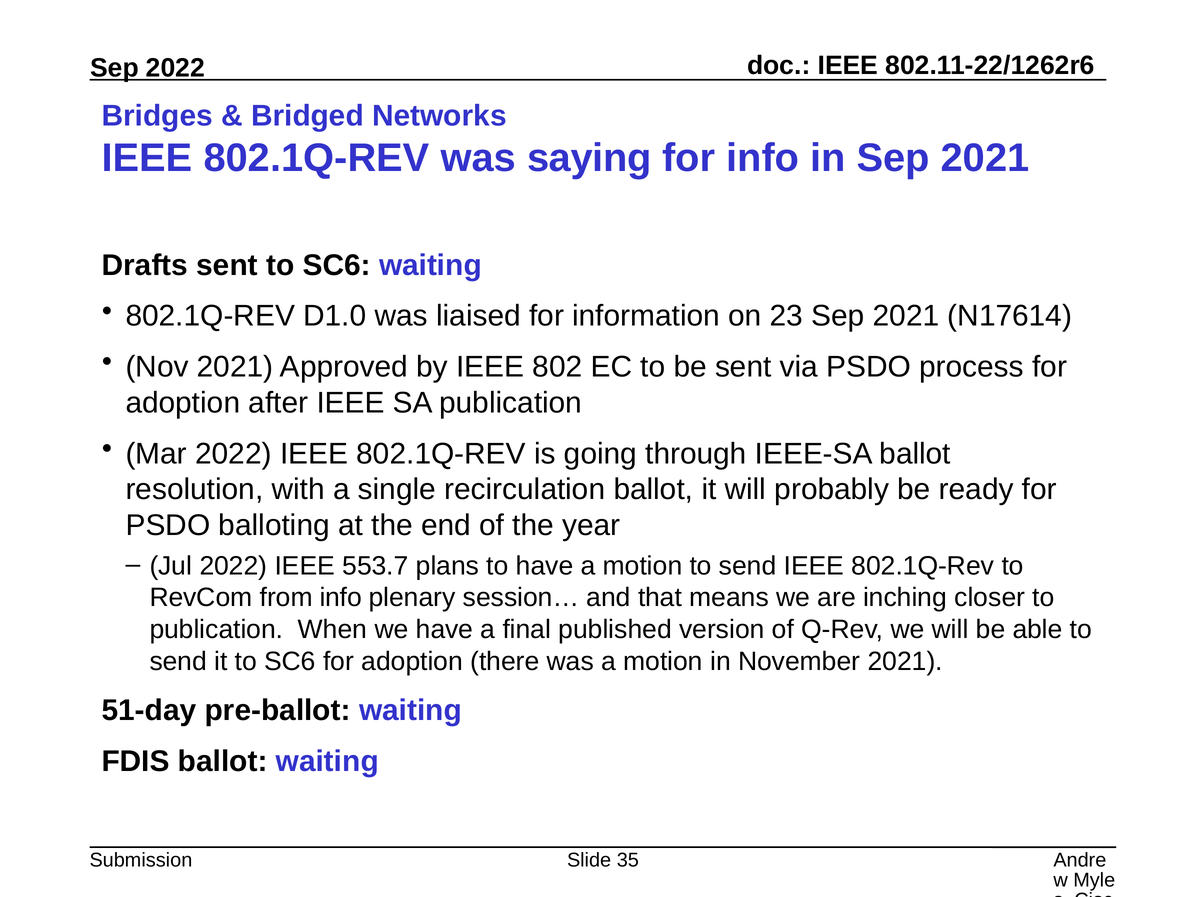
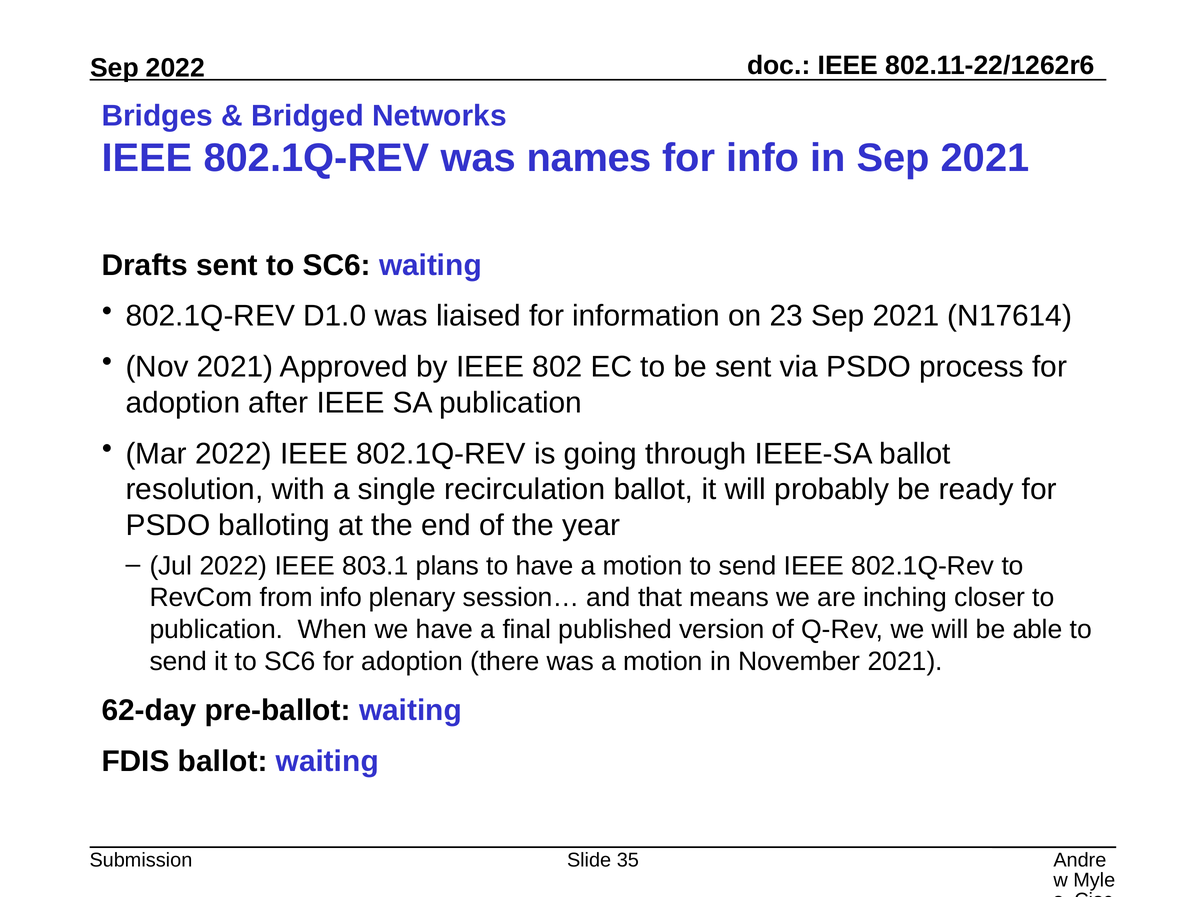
saying: saying -> names (589, 158)
553.7: 553.7 -> 803.1 (375, 566)
51-day: 51-day -> 62-day (149, 710)
